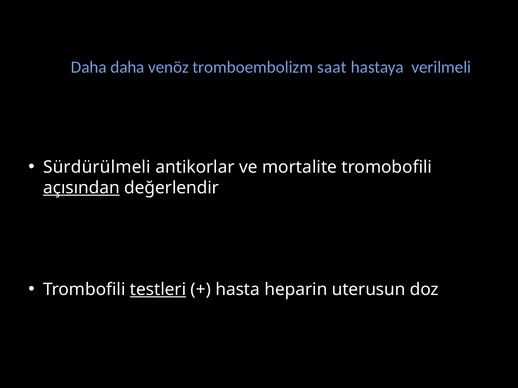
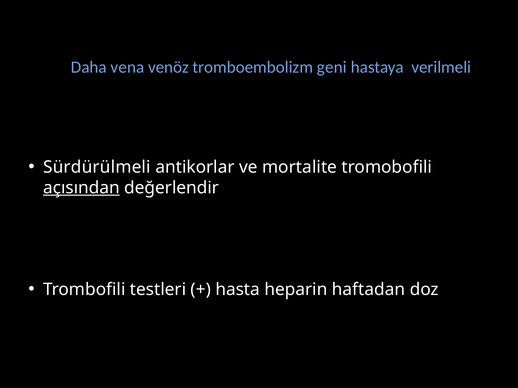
Daha daha: daha -> vena (127, 67)
saat: saat -> geni (332, 67)
testleri underline: present -> none (158, 290)
uterusun: uterusun -> haftadan (369, 290)
